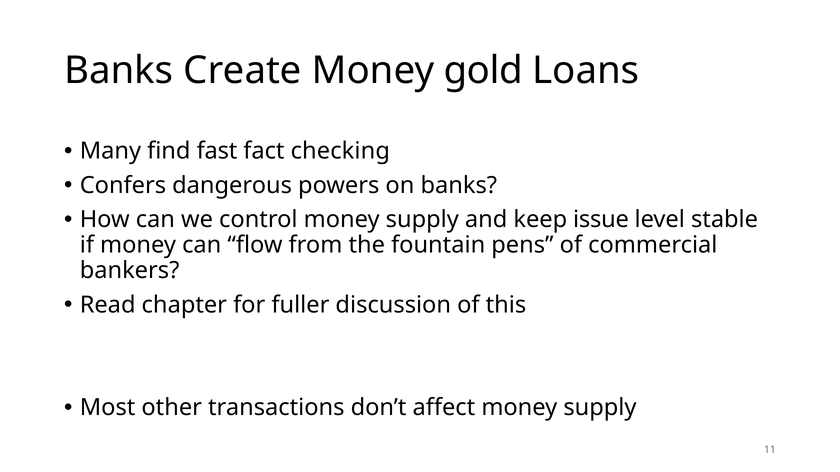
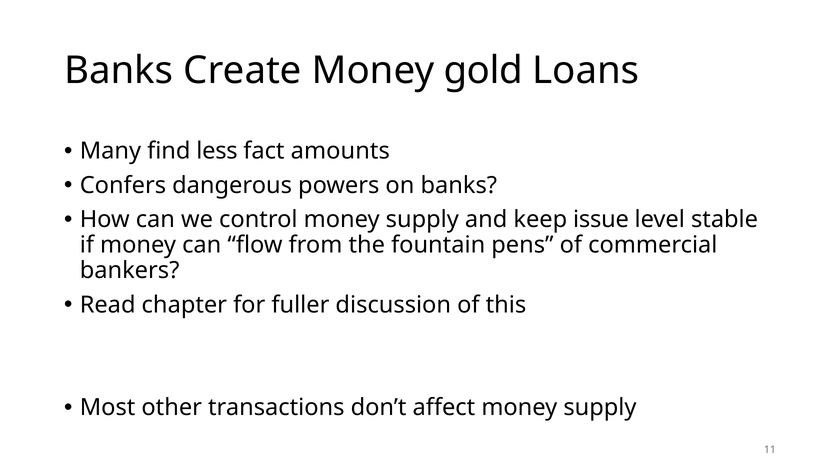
fast: fast -> less (217, 151)
checking: checking -> amounts (340, 151)
